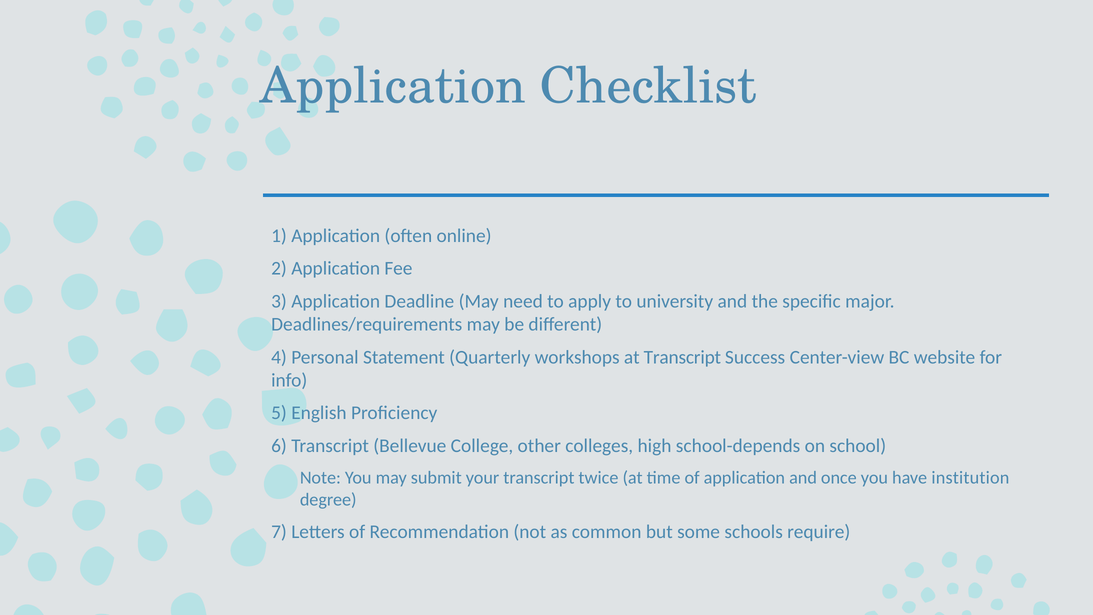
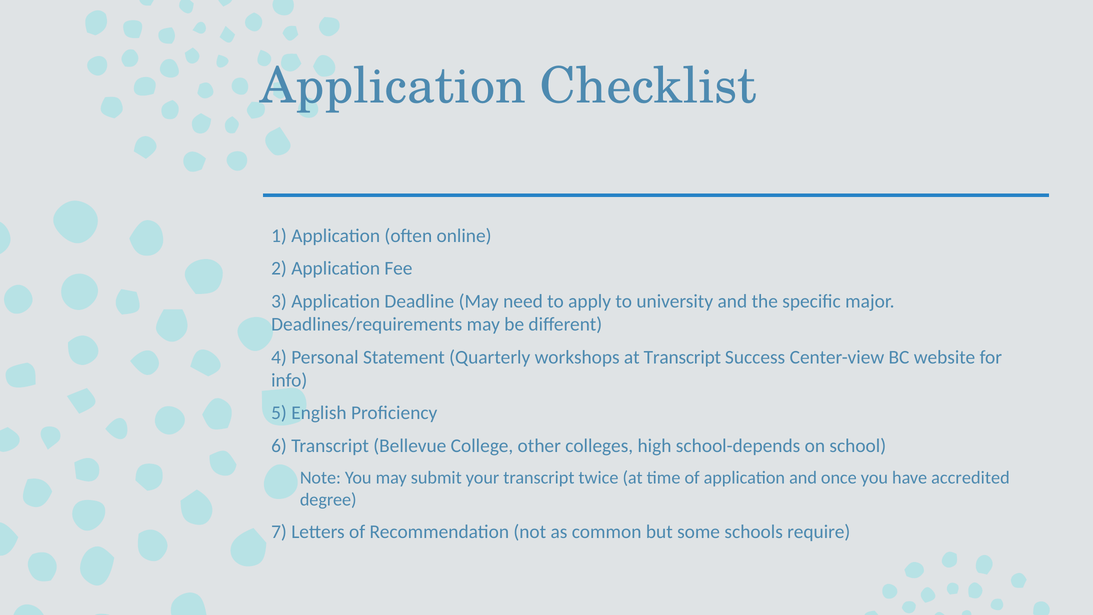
institution: institution -> accredited (970, 478)
